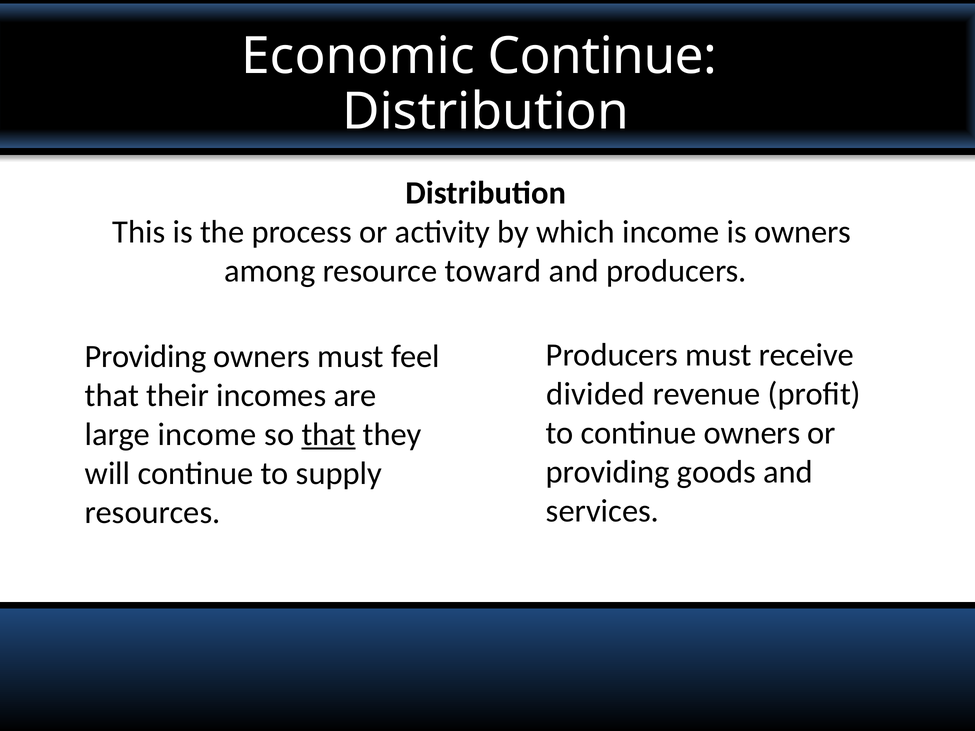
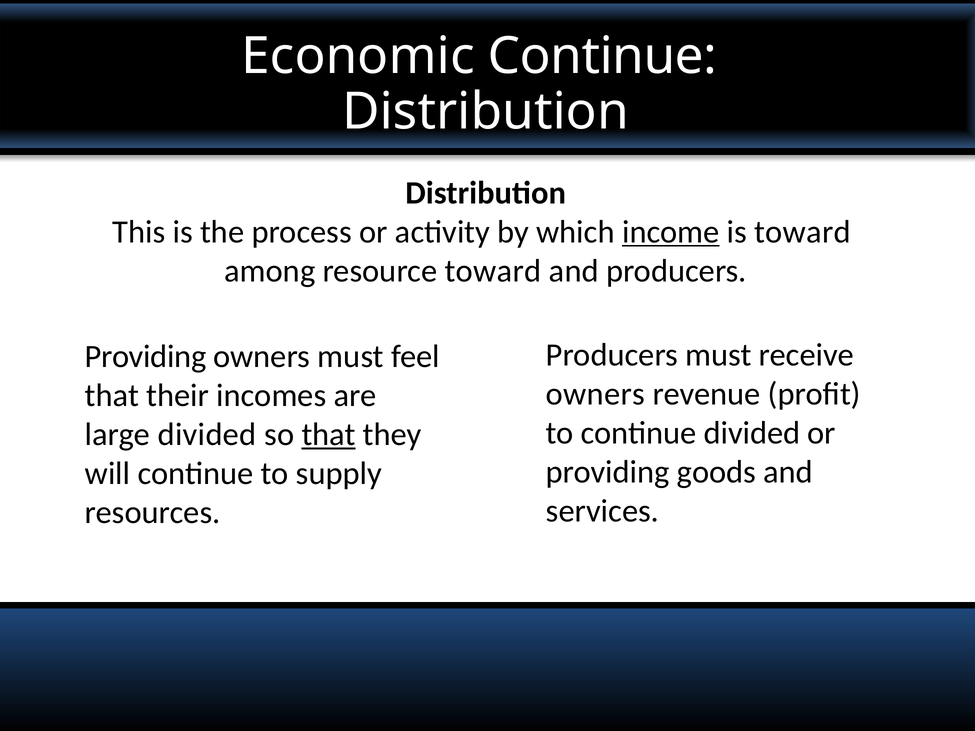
income underline: none -> present (671, 232)
is owners: owners -> toward (802, 232)
divided: divided -> owners (596, 394)
continue owners: owners -> divided (752, 433)
large income: income -> divided (207, 435)
